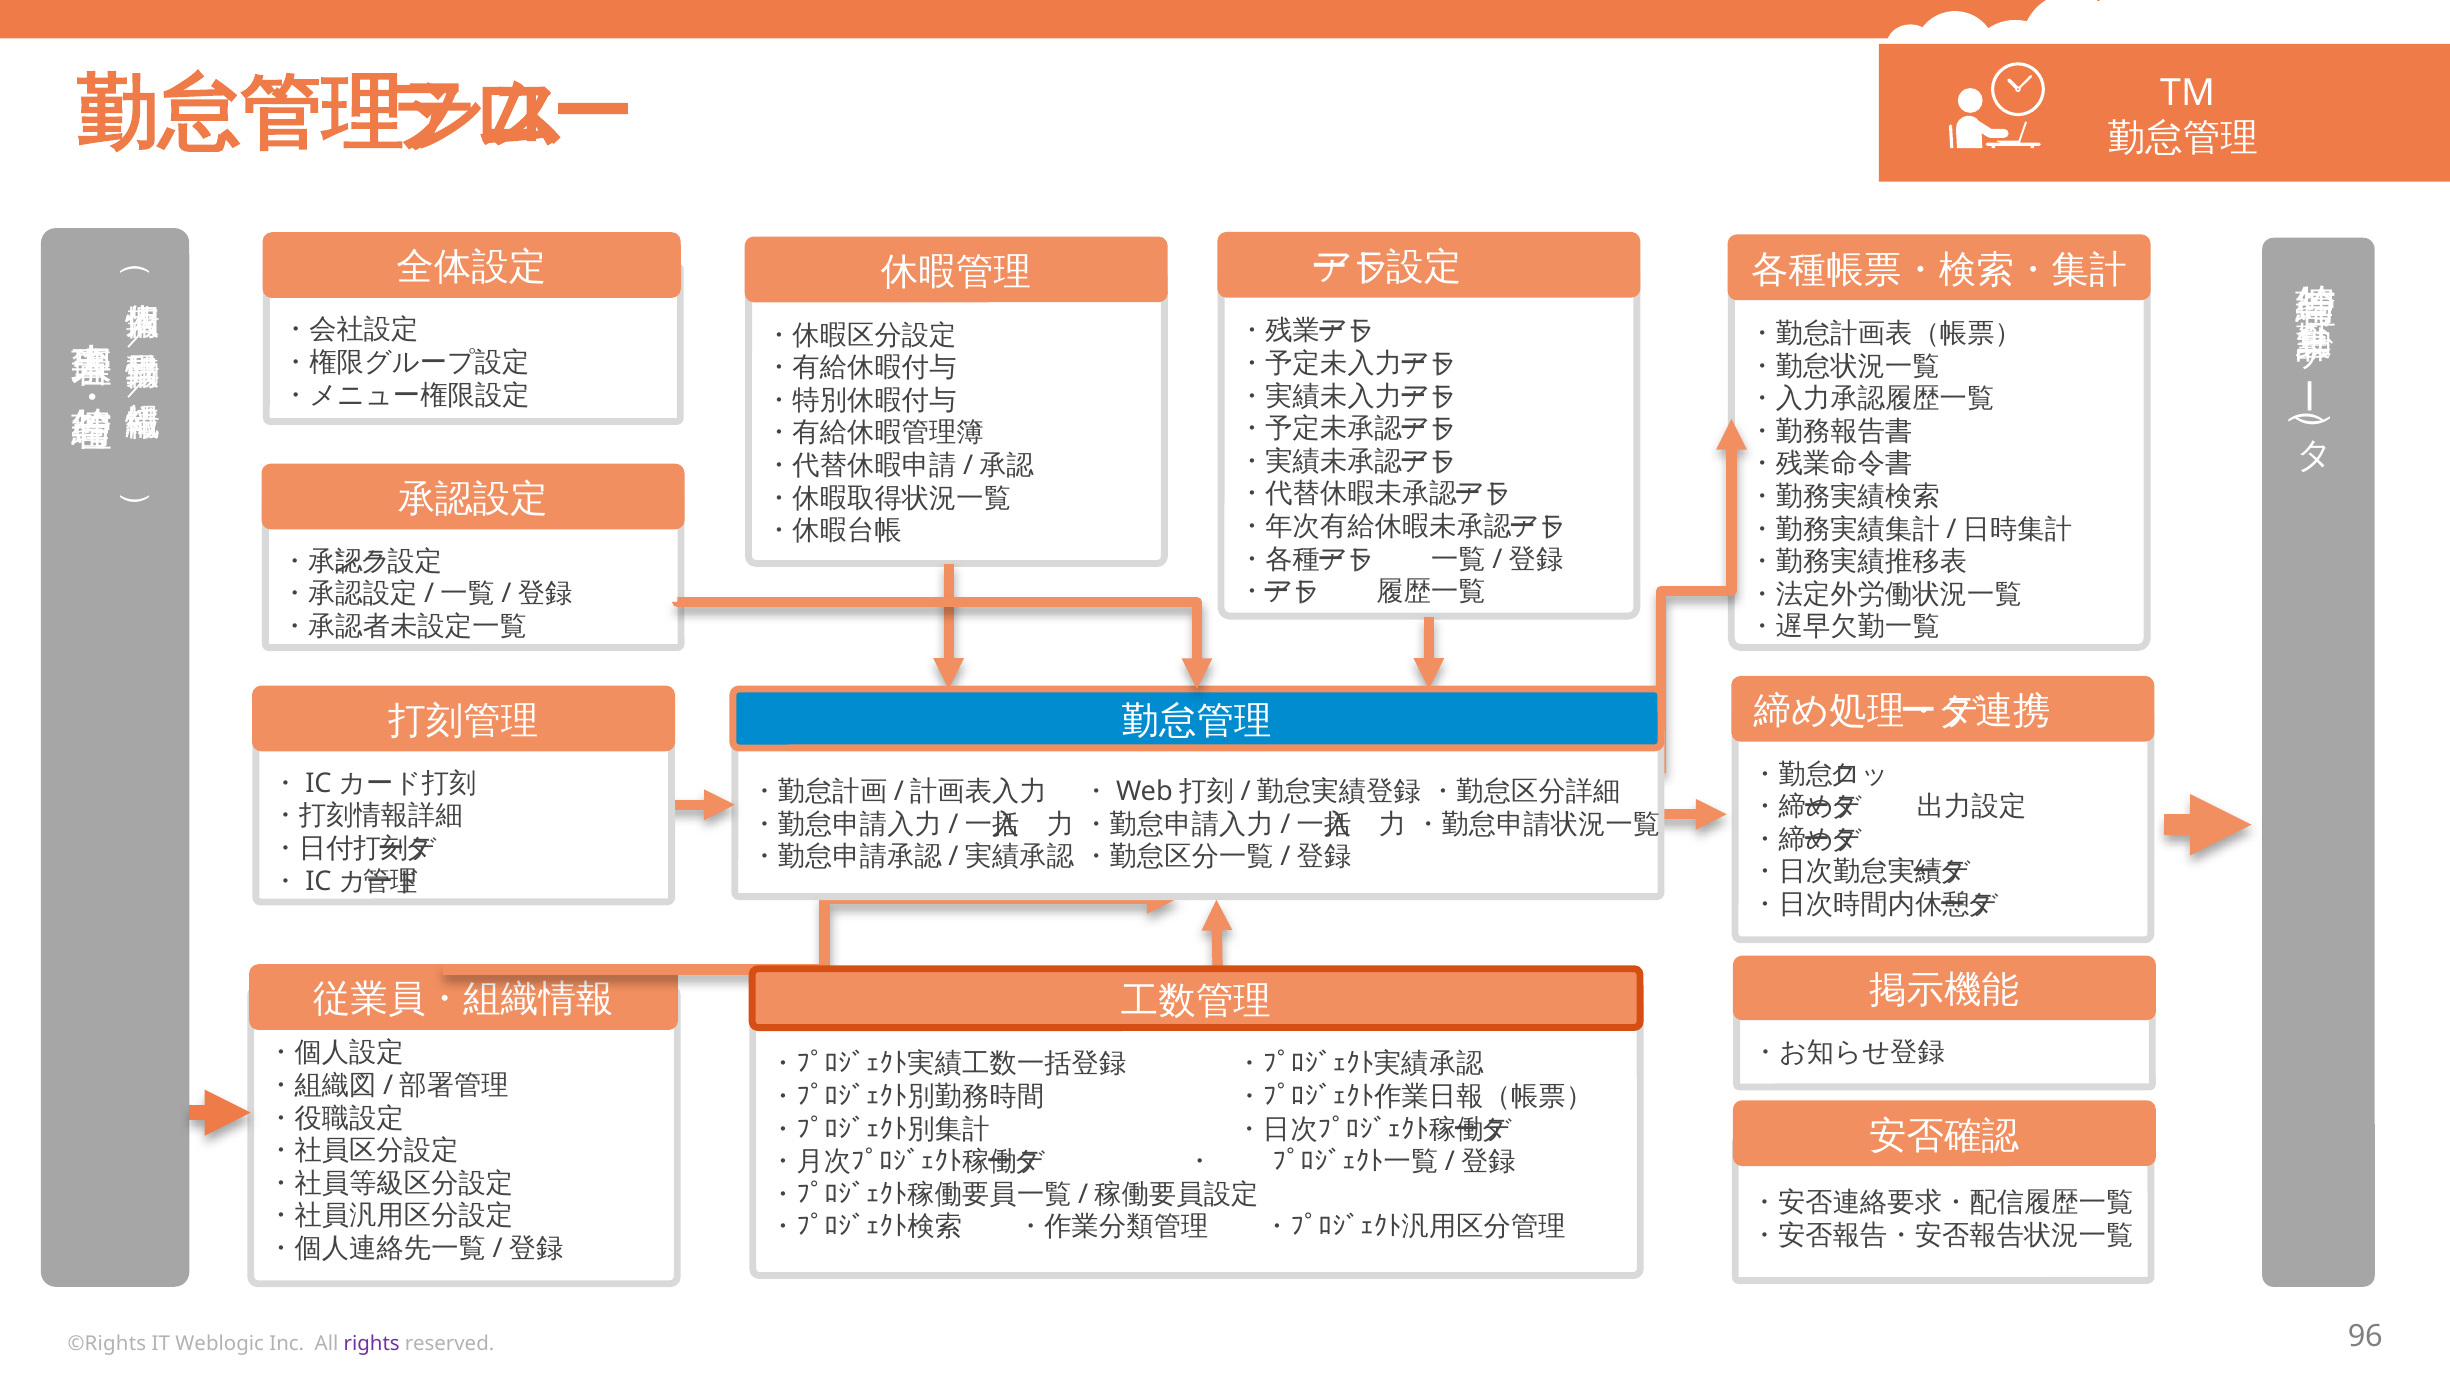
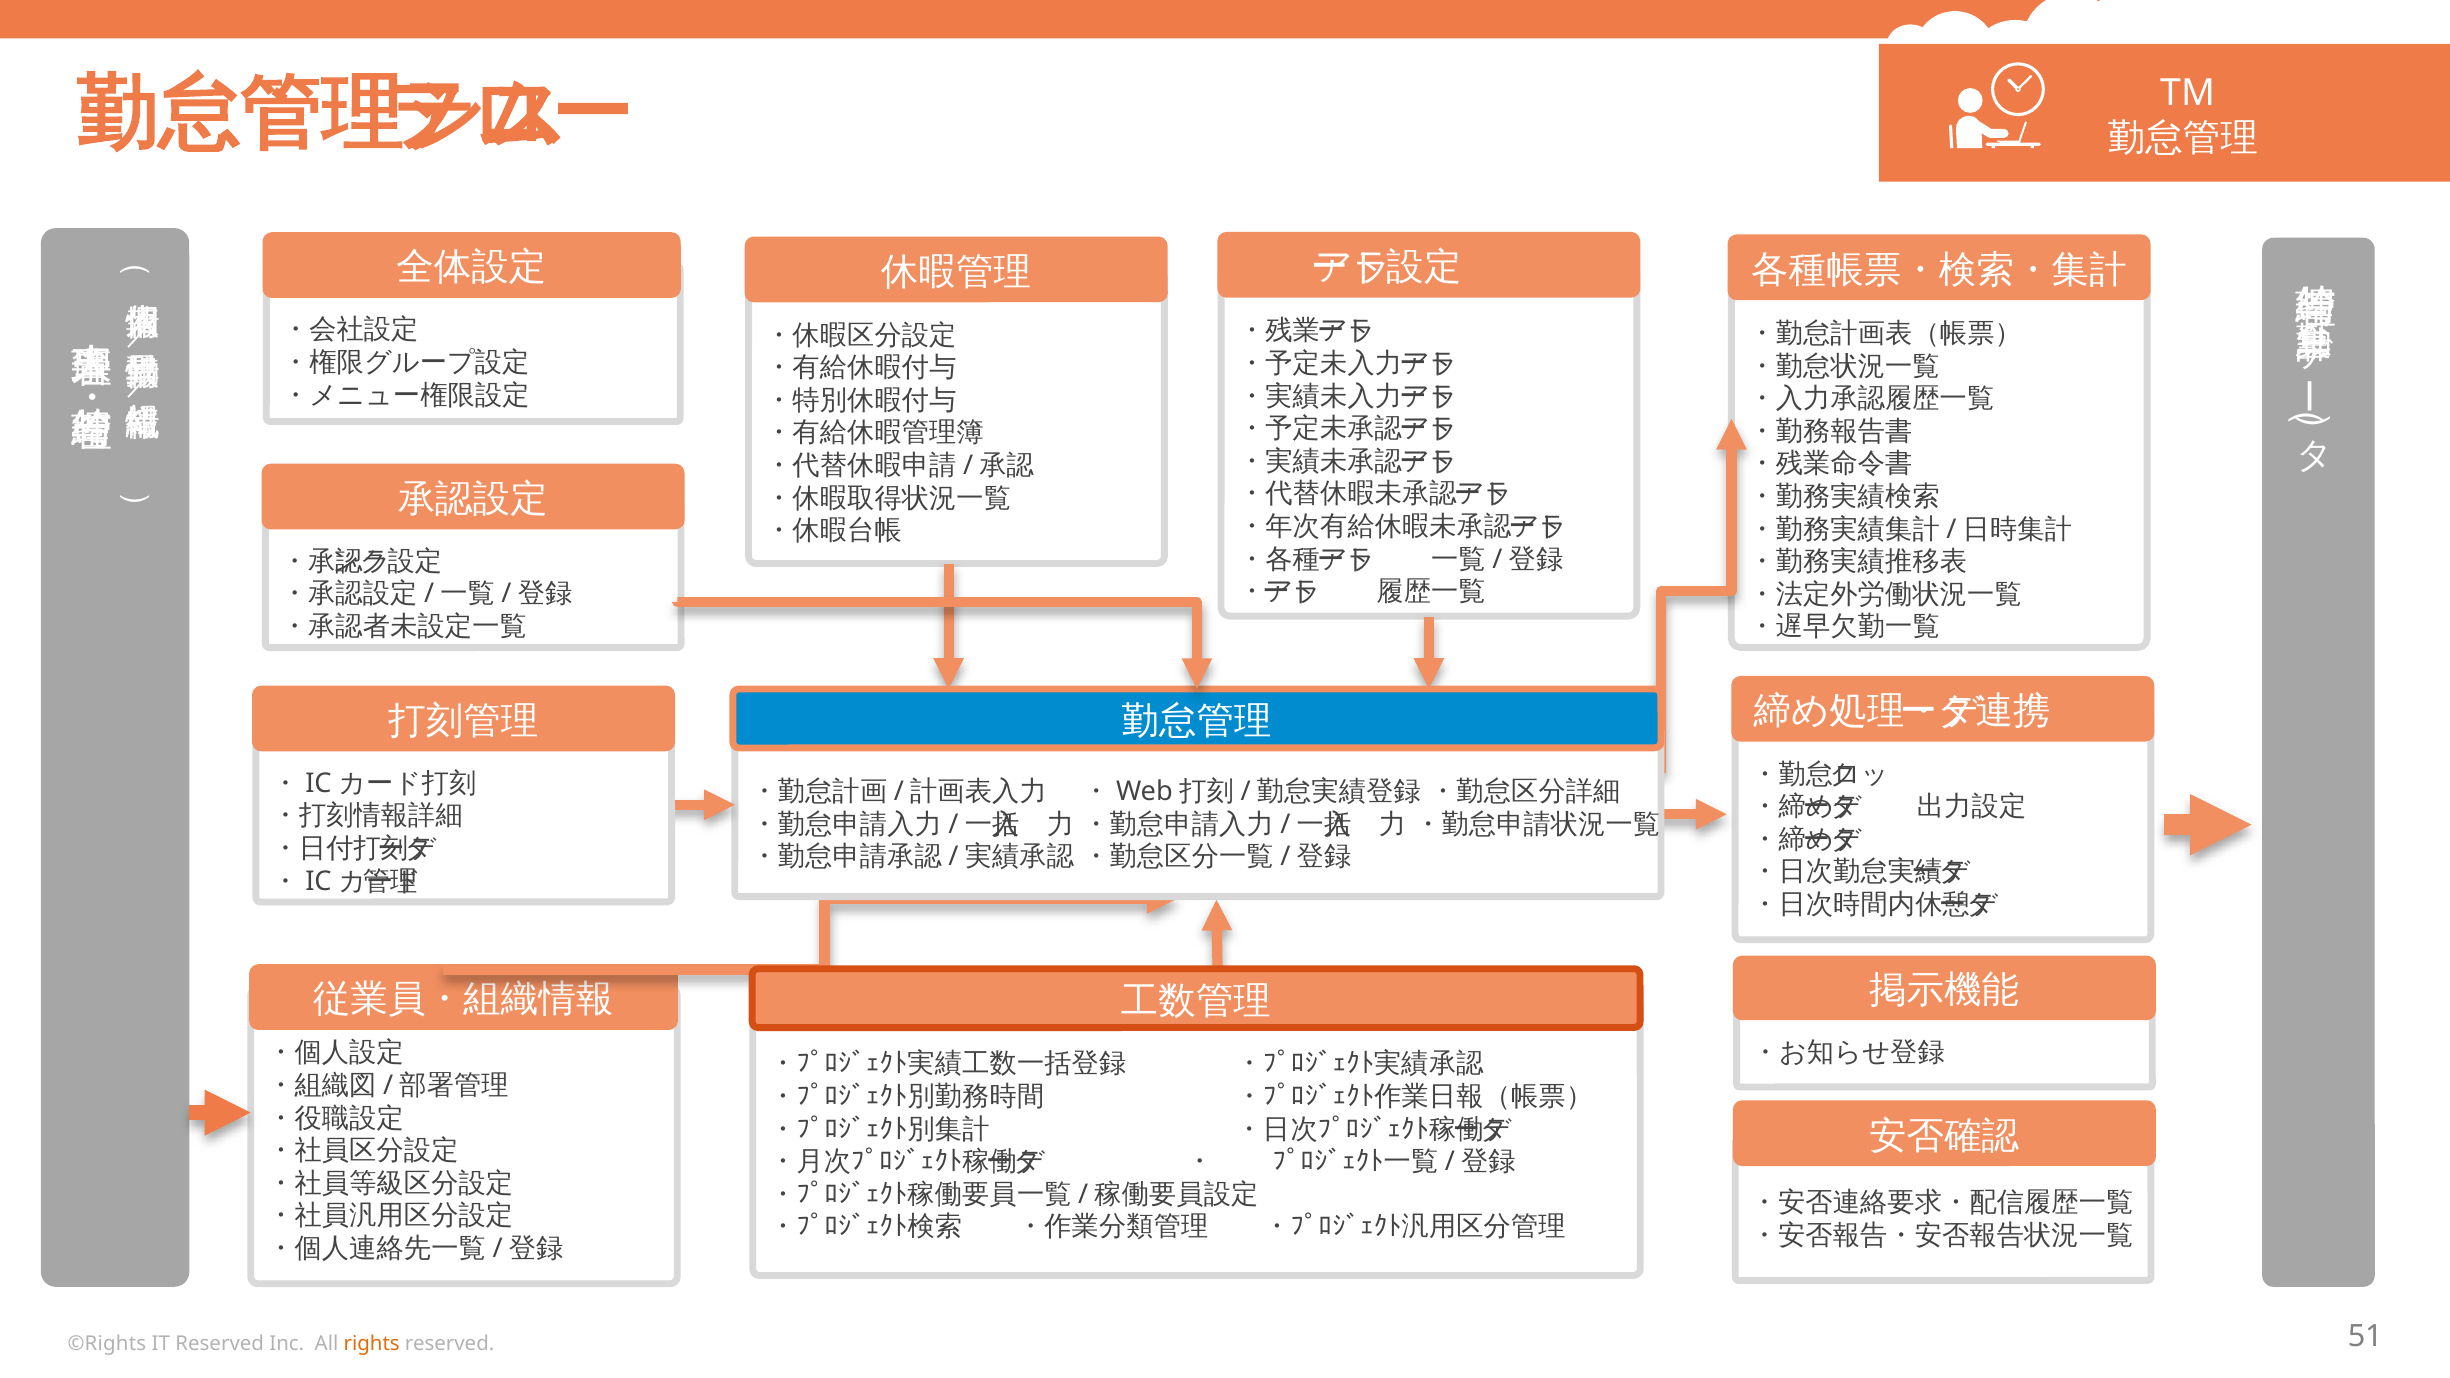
IT Weblogic: Weblogic -> Reserved (220, 1343)
rights colour: purple -> orange (372, 1343)
96: 96 -> 51 (2365, 1336)
